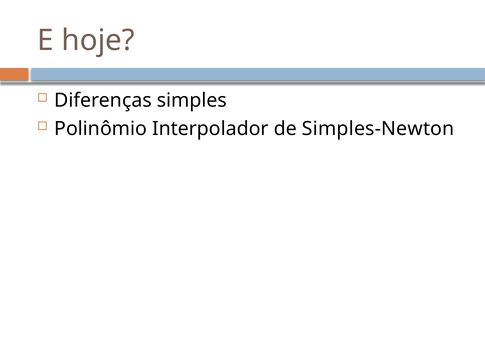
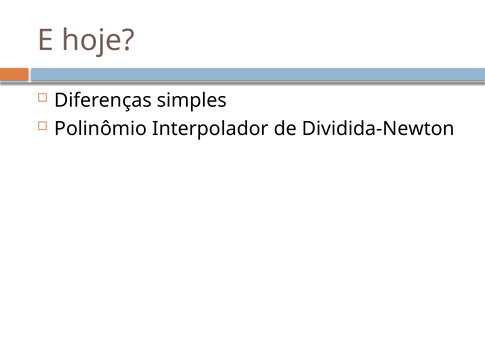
Simples-Newton: Simples-Newton -> Dividida-Newton (378, 129)
